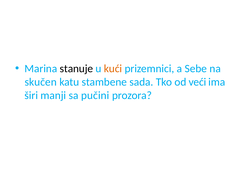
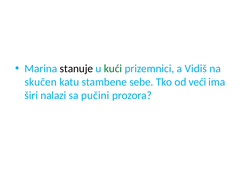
kući colour: orange -> green (113, 69)
Sebe: Sebe -> Vidiš (196, 69)
sada: sada -> sebe (141, 82)
manji: manji -> nalazi (53, 95)
